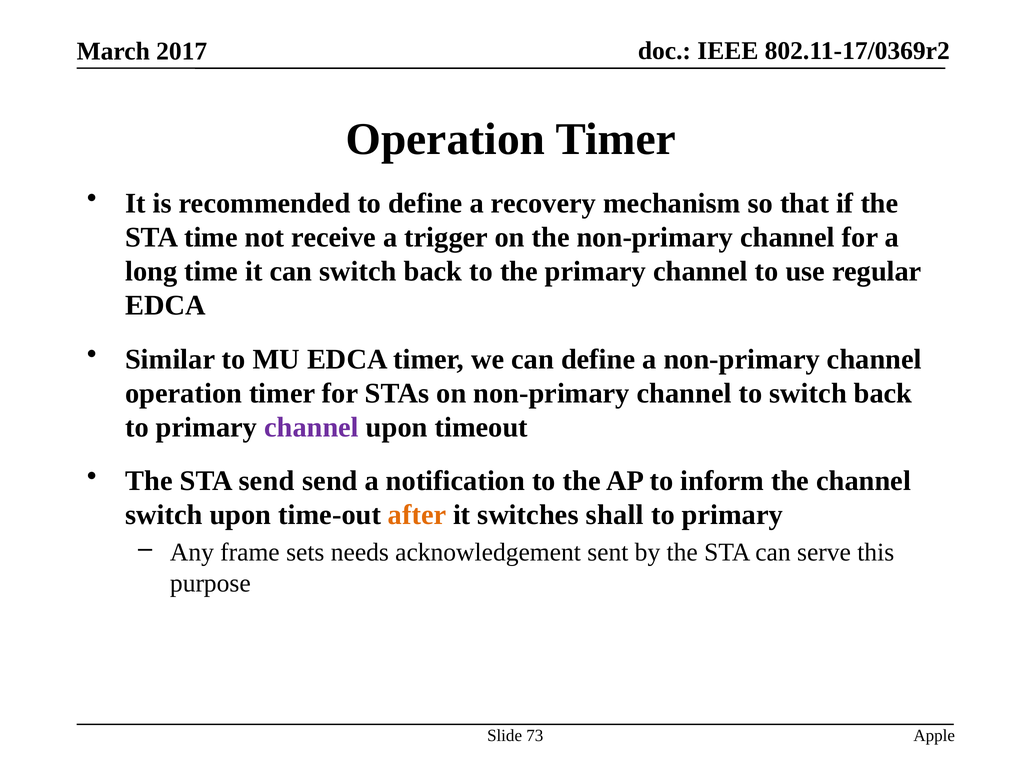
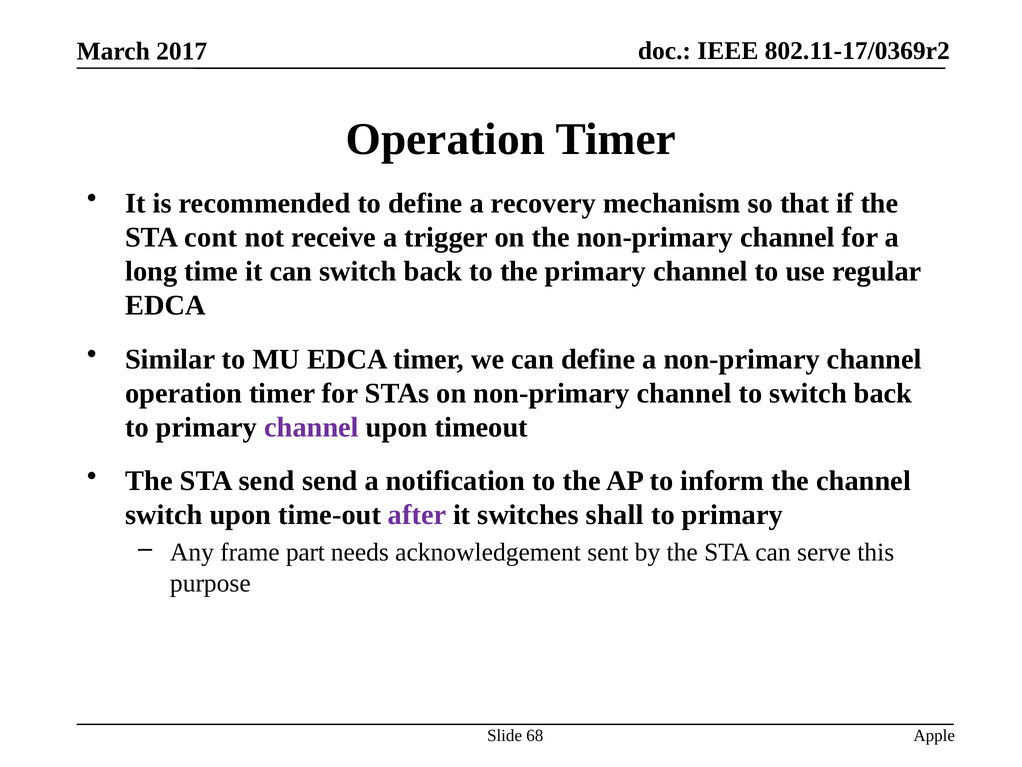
STA time: time -> cont (211, 237)
after colour: orange -> purple (417, 515)
sets: sets -> part (305, 552)
73: 73 -> 68 (535, 735)
